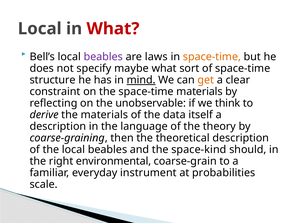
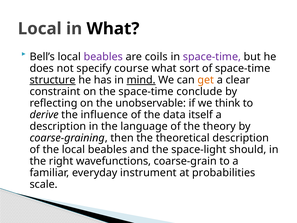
What colour: red -> black (113, 29)
laws: laws -> coils (156, 57)
space-time colour: orange -> purple (212, 57)
maybe: maybe -> course (131, 68)
structure underline: none -> present (53, 80)
space-time materials: materials -> conclude (199, 91)
the materials: materials -> influence (104, 115)
space-kind: space-kind -> space-light (199, 149)
environmental: environmental -> wavefunctions (114, 161)
